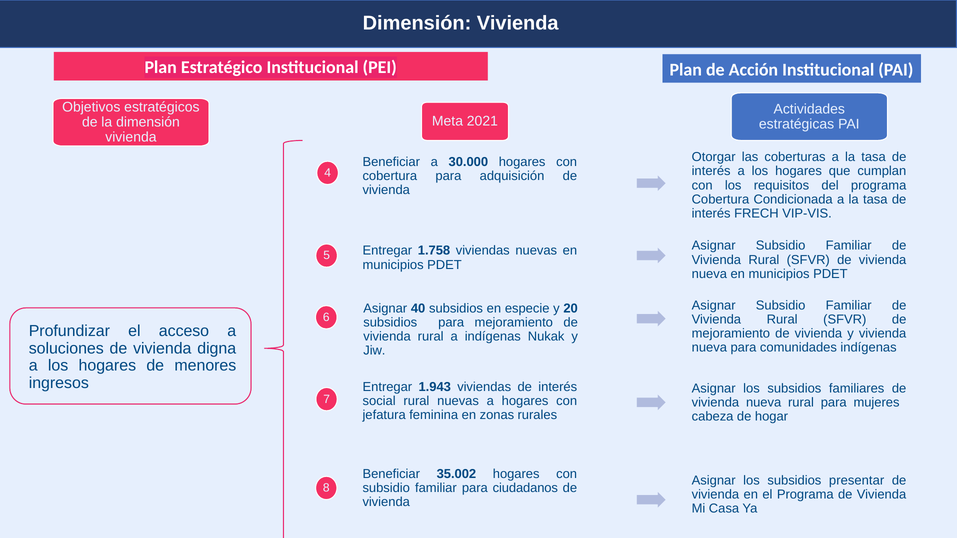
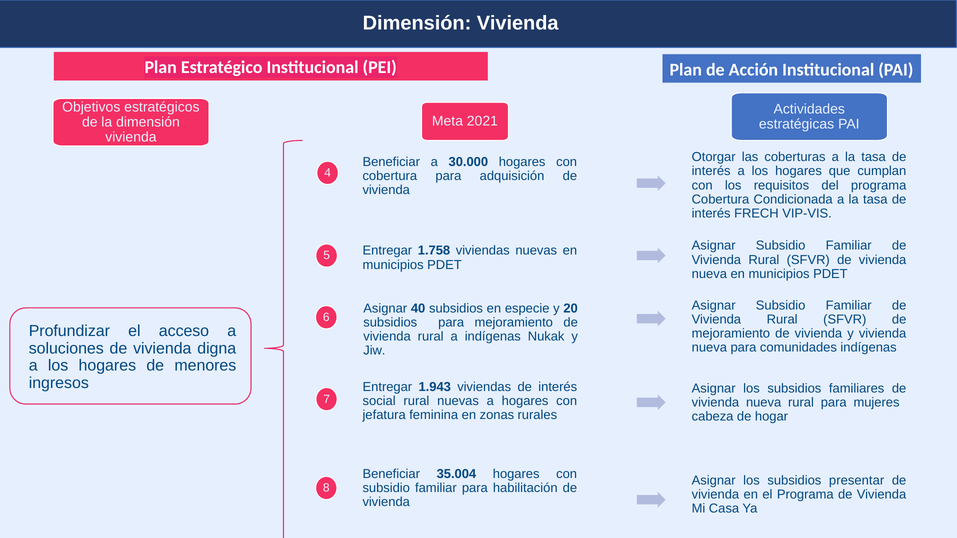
35.002: 35.002 -> 35.004 (456, 474)
ciudadanos: ciudadanos -> habilitación (525, 488)
